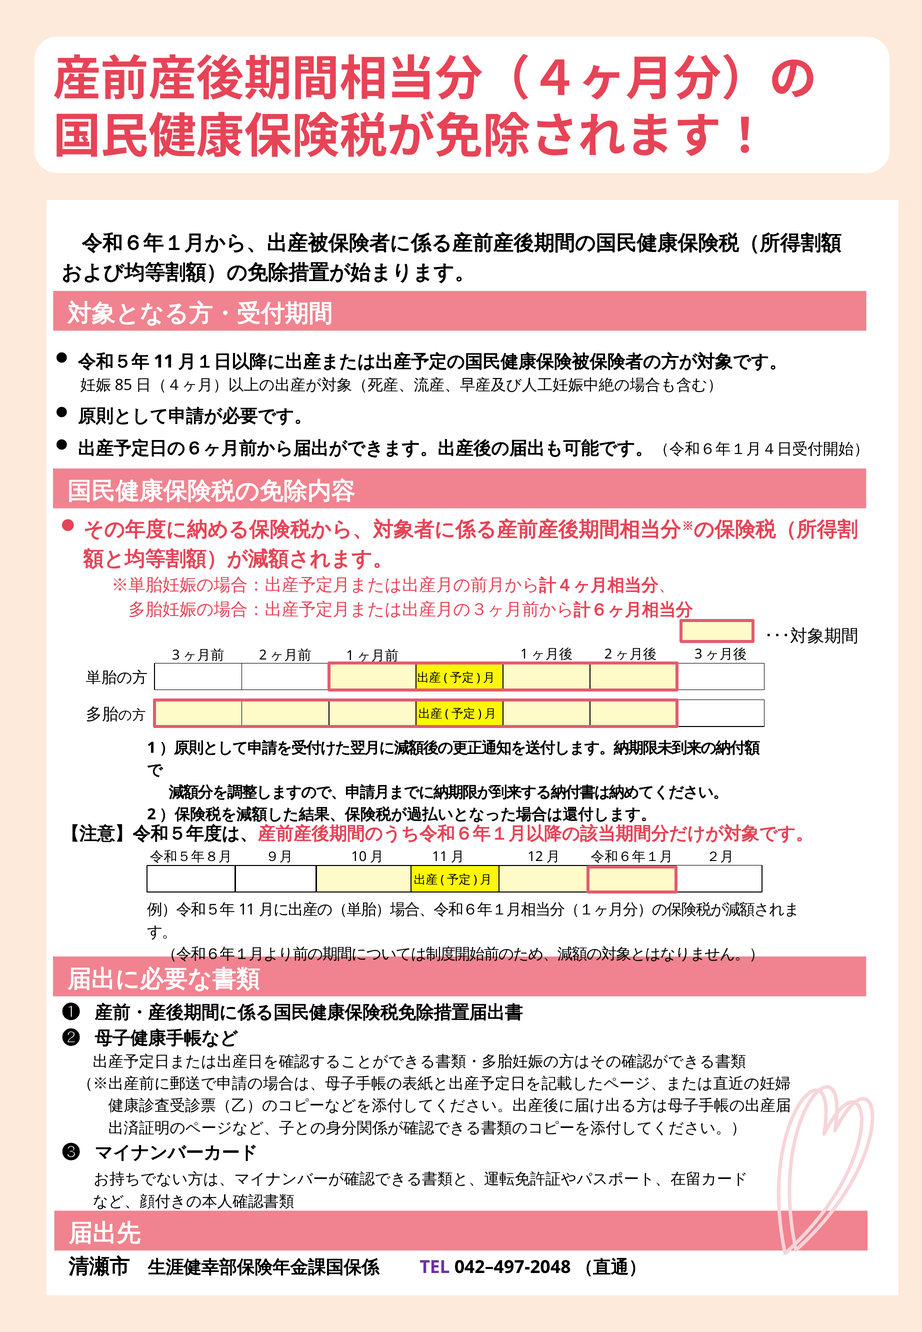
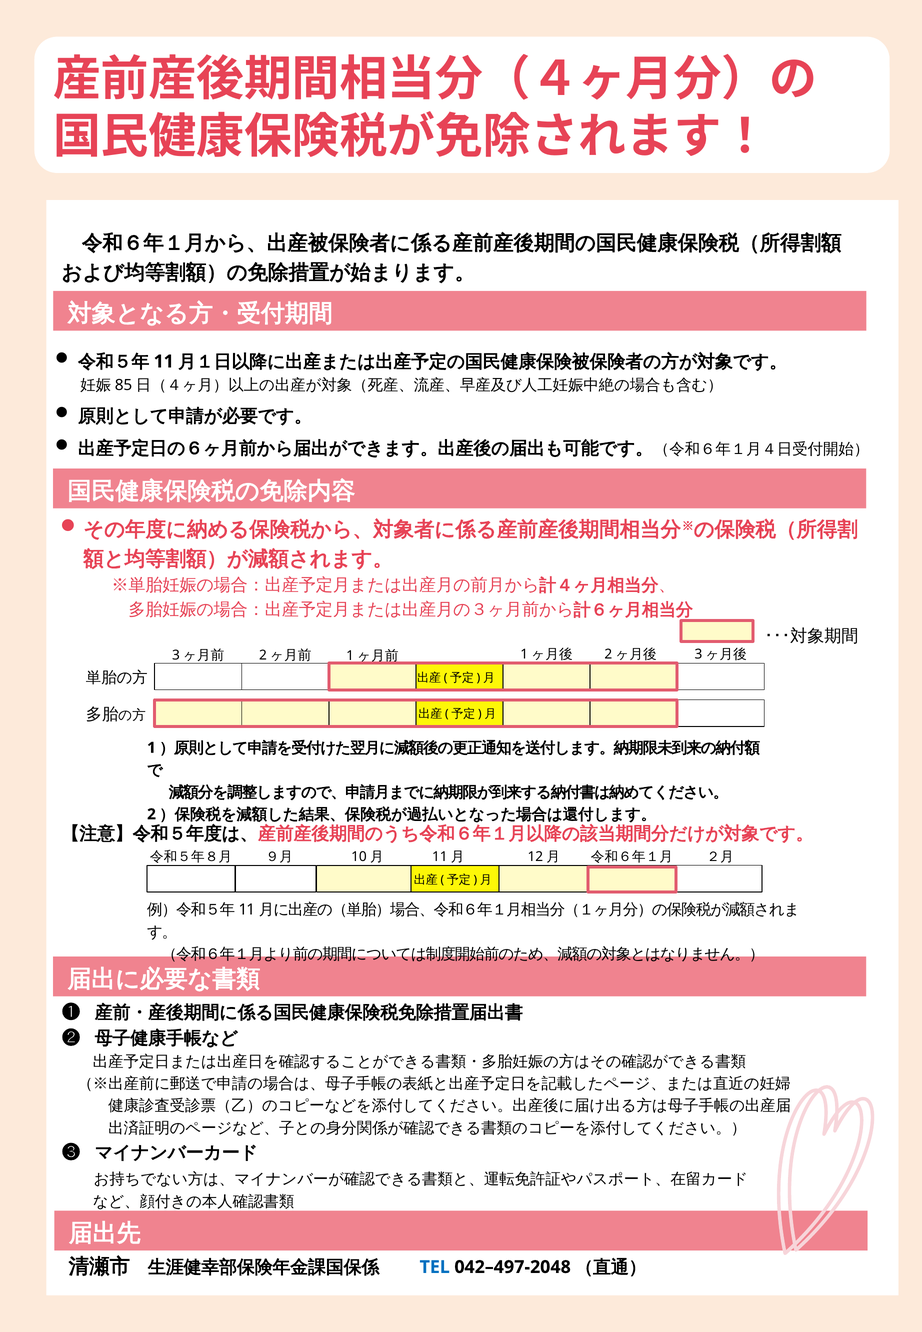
TEL colour: purple -> blue (435, 1267)
